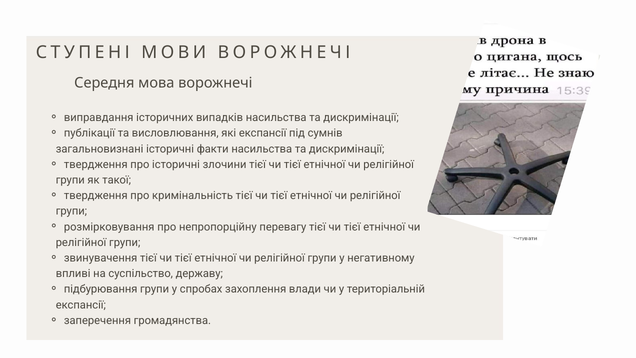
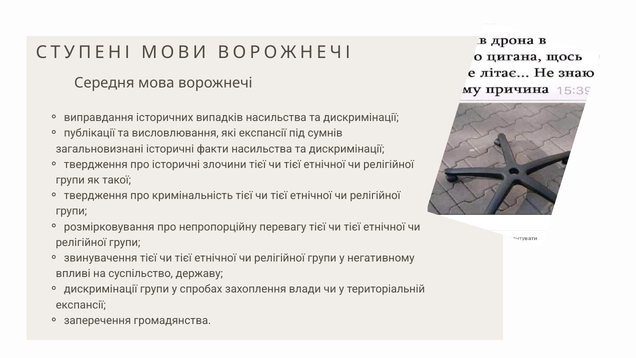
підбурювання: підбурювання -> дискримінації (101, 289)
